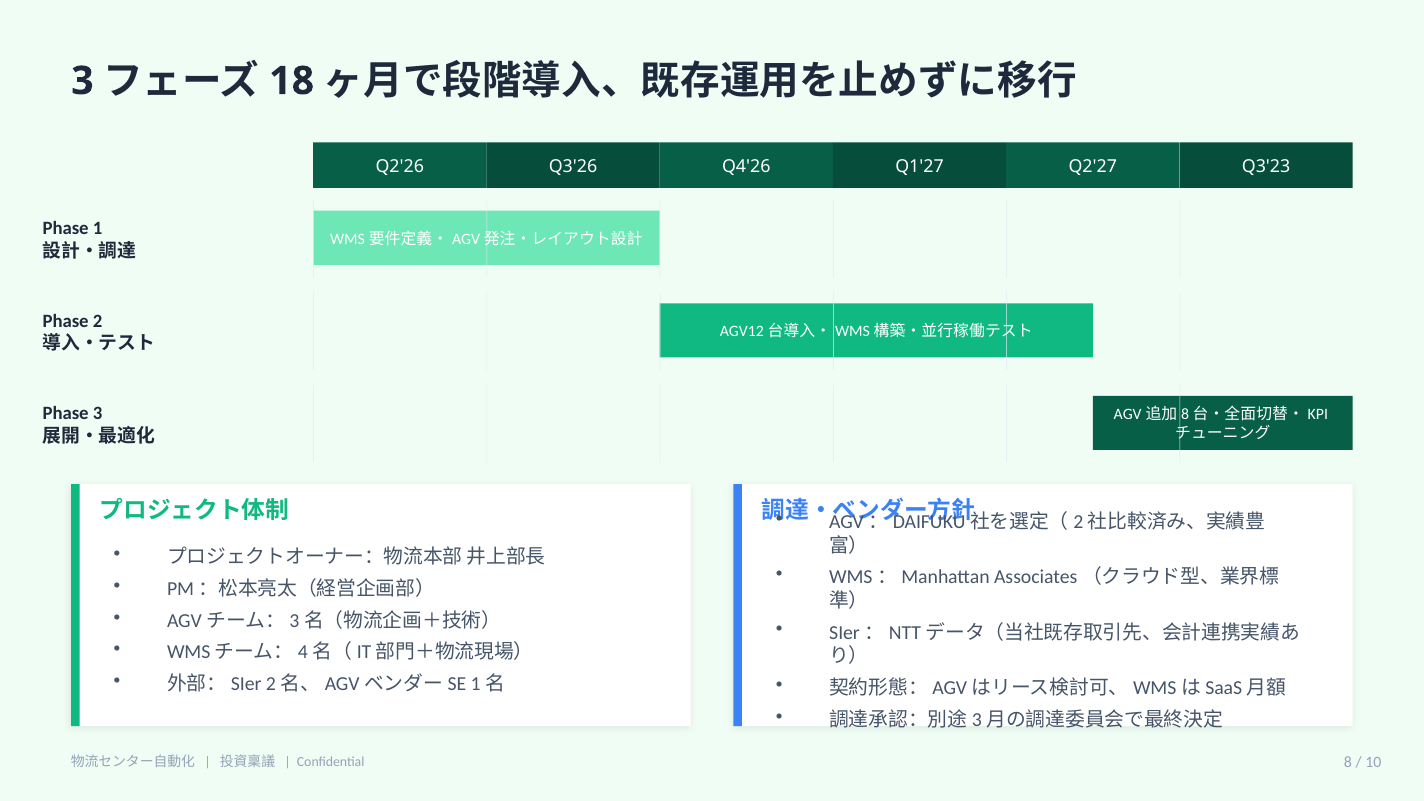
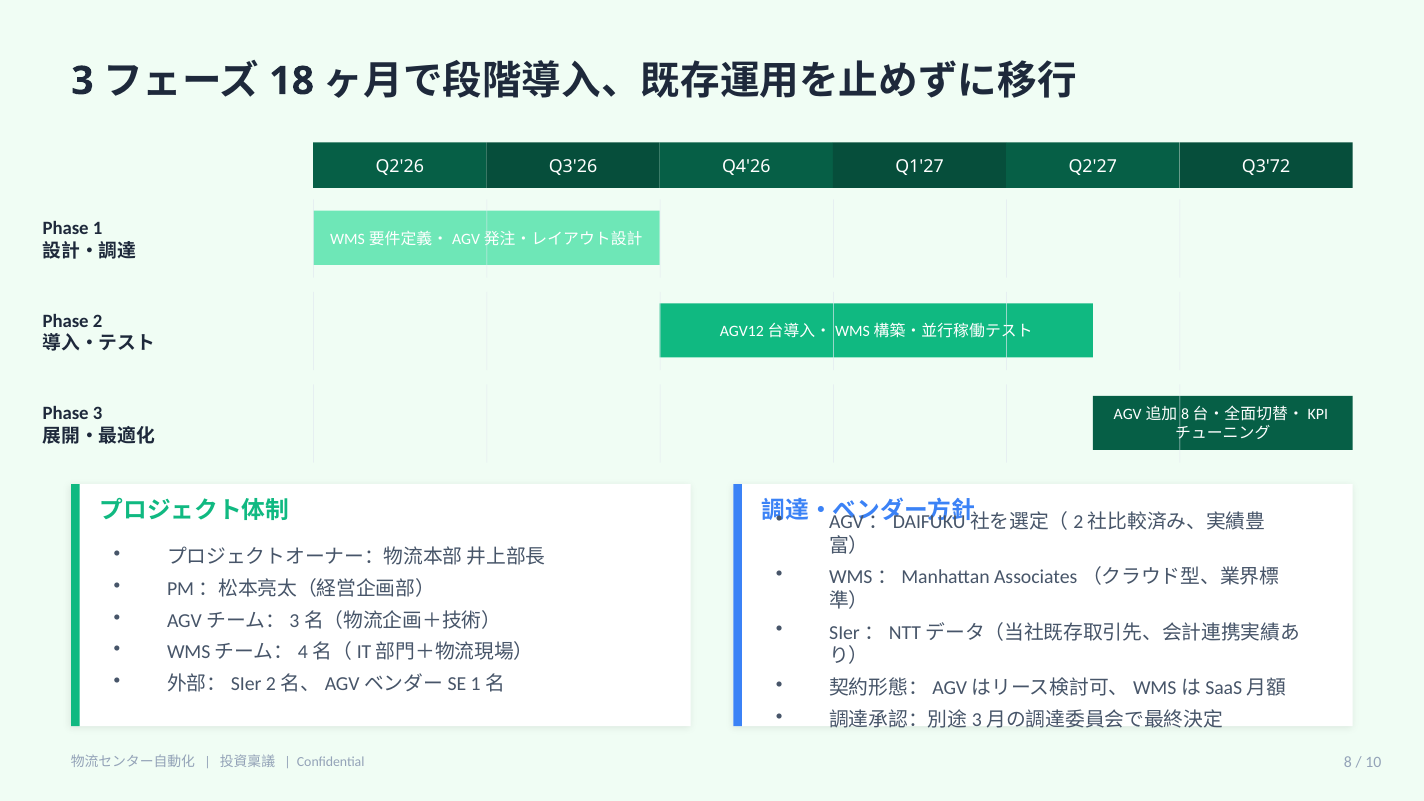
Q3'23: Q3'23 -> Q3'72 (1266, 166)
